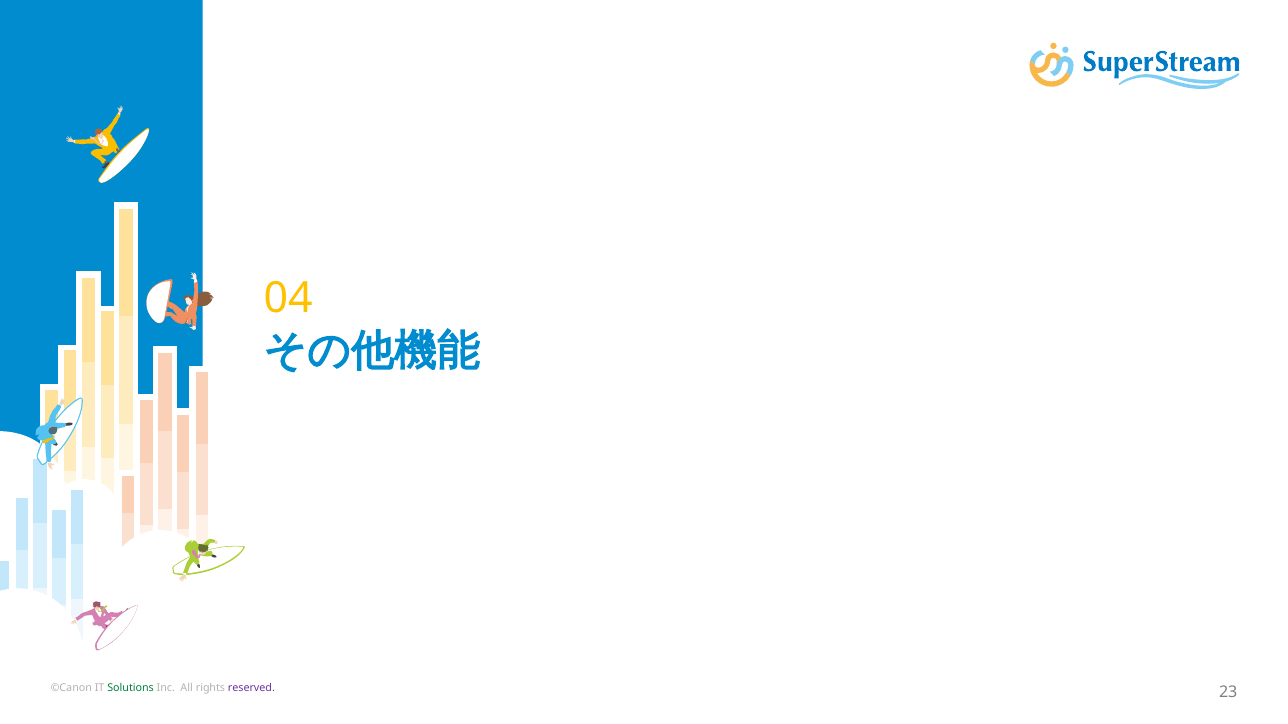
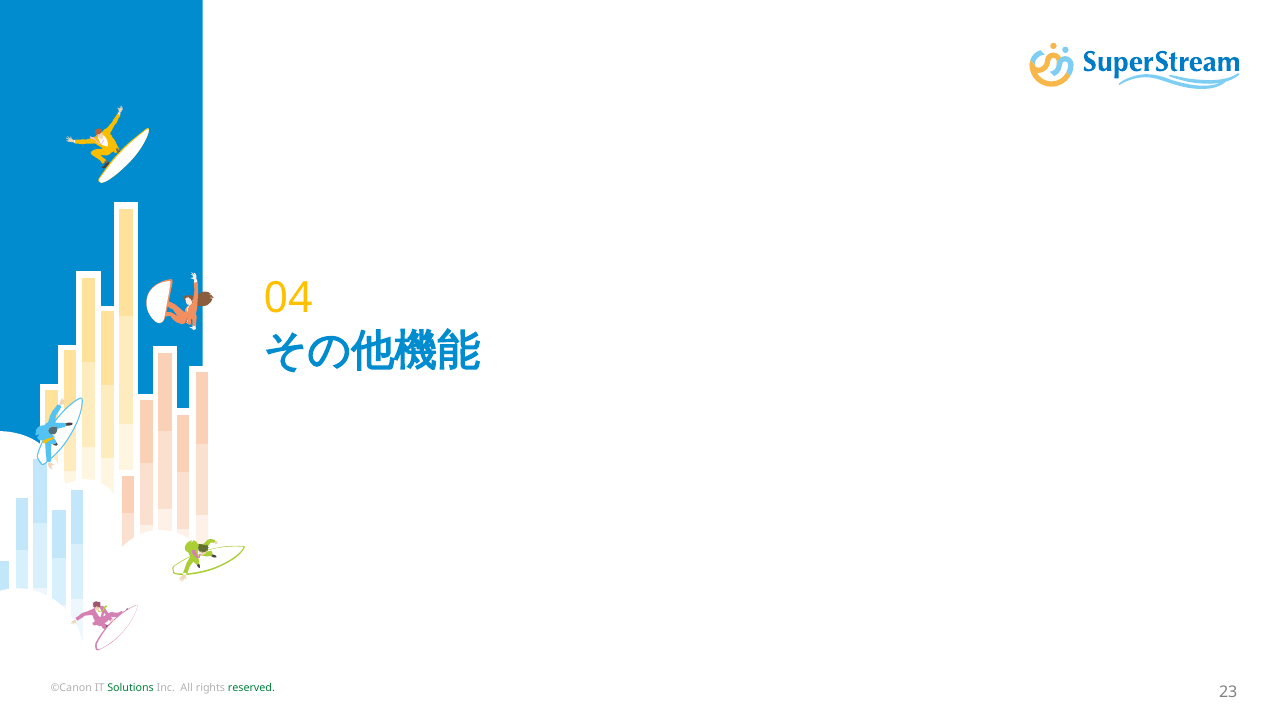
reserved colour: purple -> green (251, 688)
